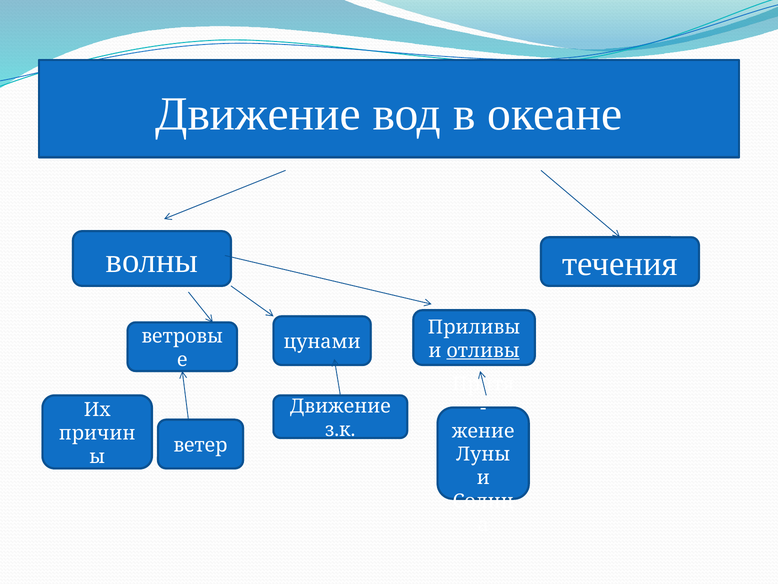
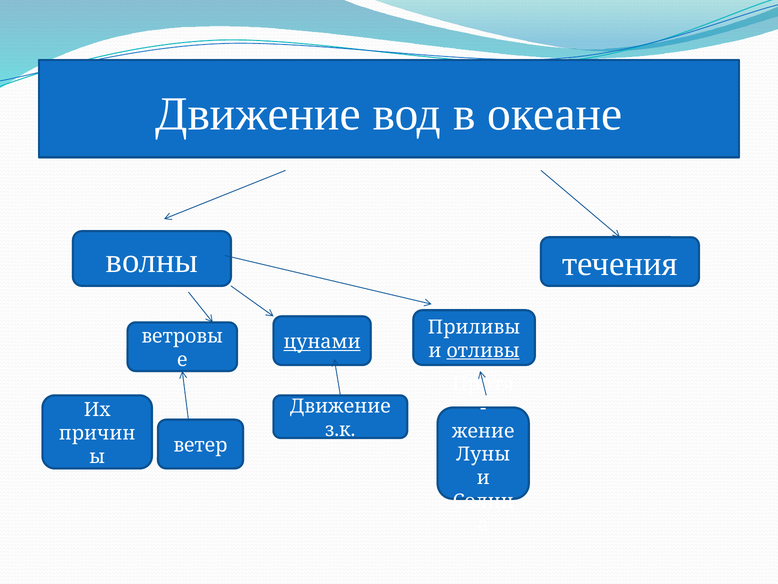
цунами underline: none -> present (322, 342)
